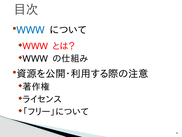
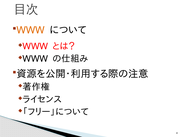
WWW colour: blue -> orange (31, 30)
